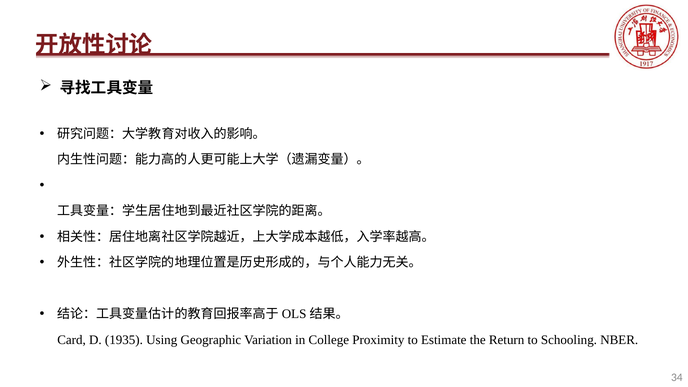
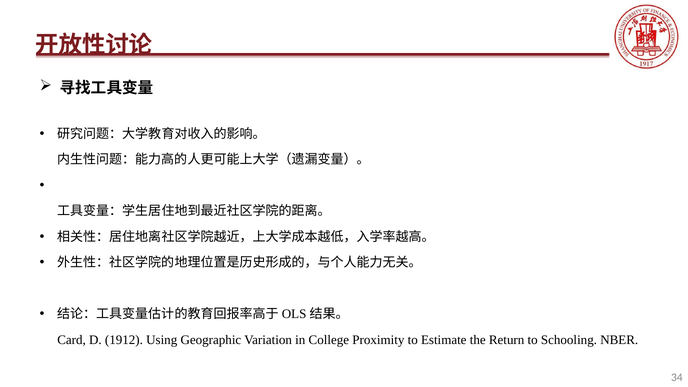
1935: 1935 -> 1912 (124, 340)
